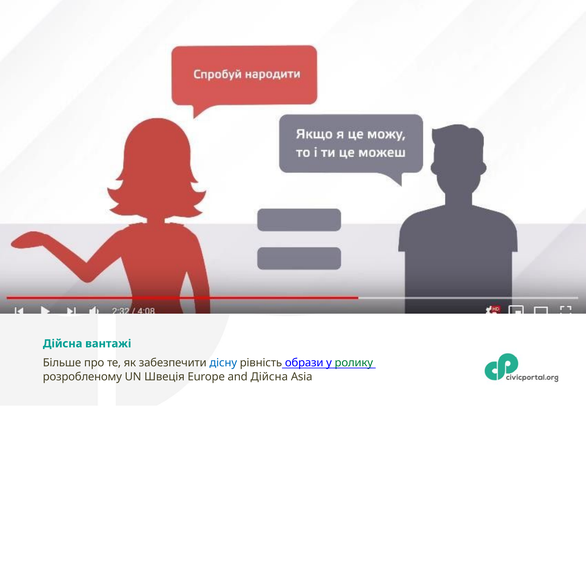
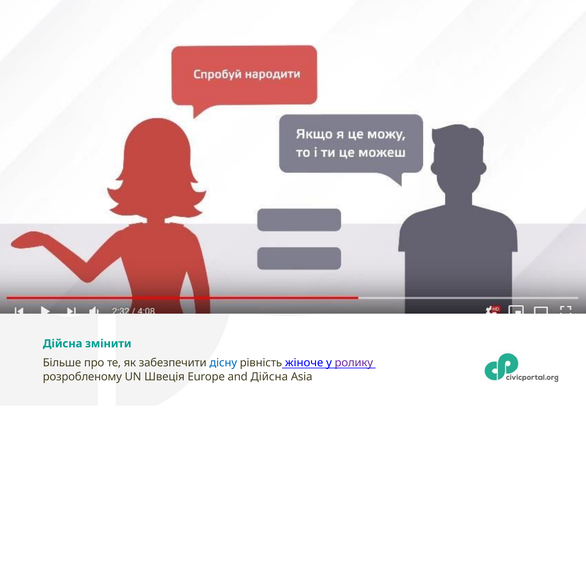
вантажі: вантажі -> змінити (108, 344)
образи: образи -> жіноче (304, 363)
ролику colour: green -> purple (354, 363)
